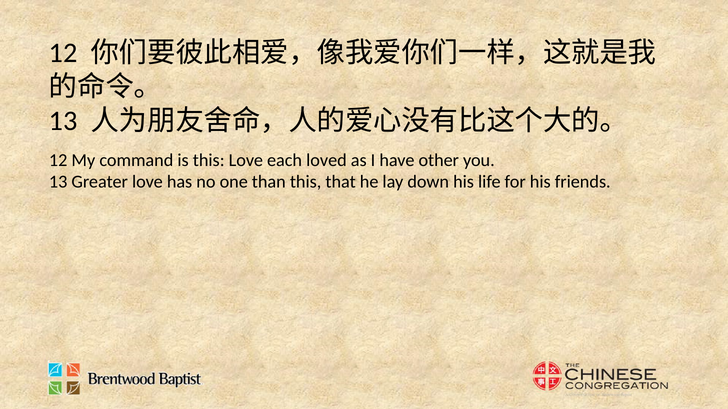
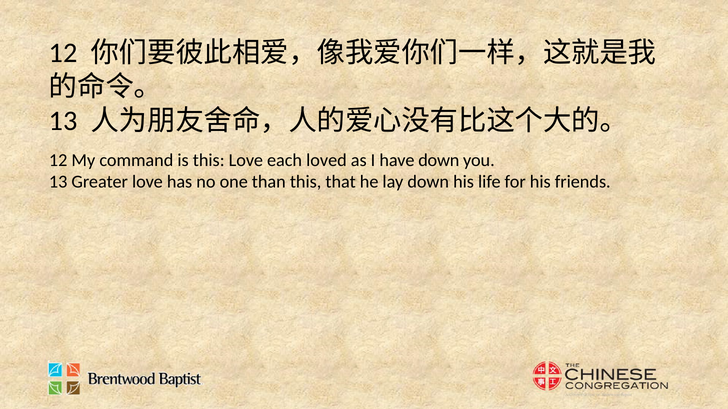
have other: other -> down (439, 160)
